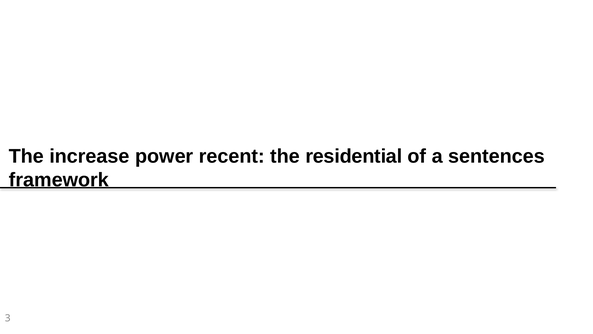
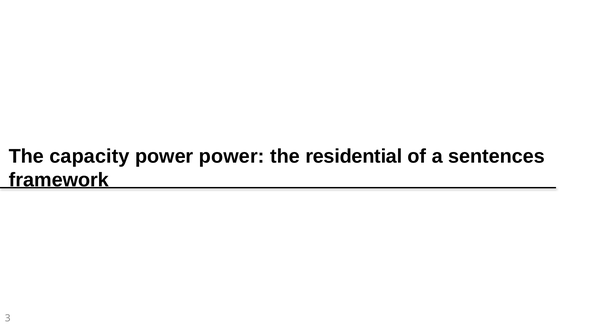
increase: increase -> capacity (89, 156)
power recent: recent -> power (232, 156)
